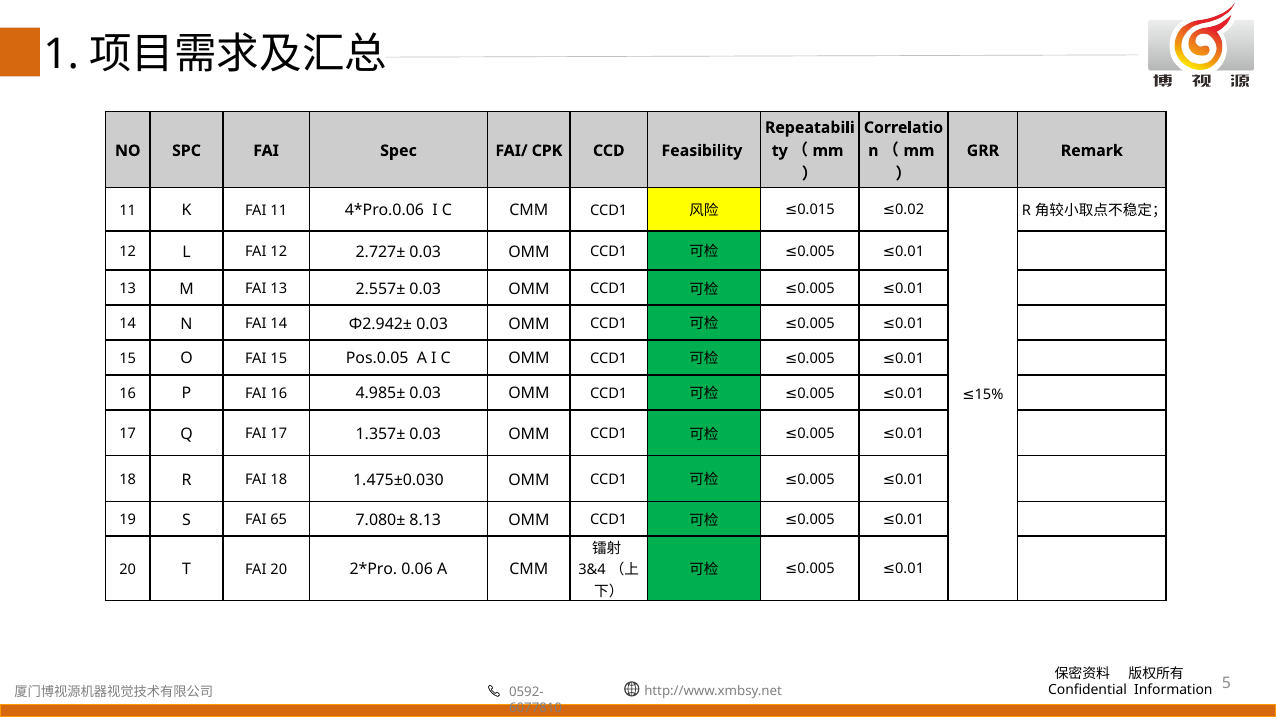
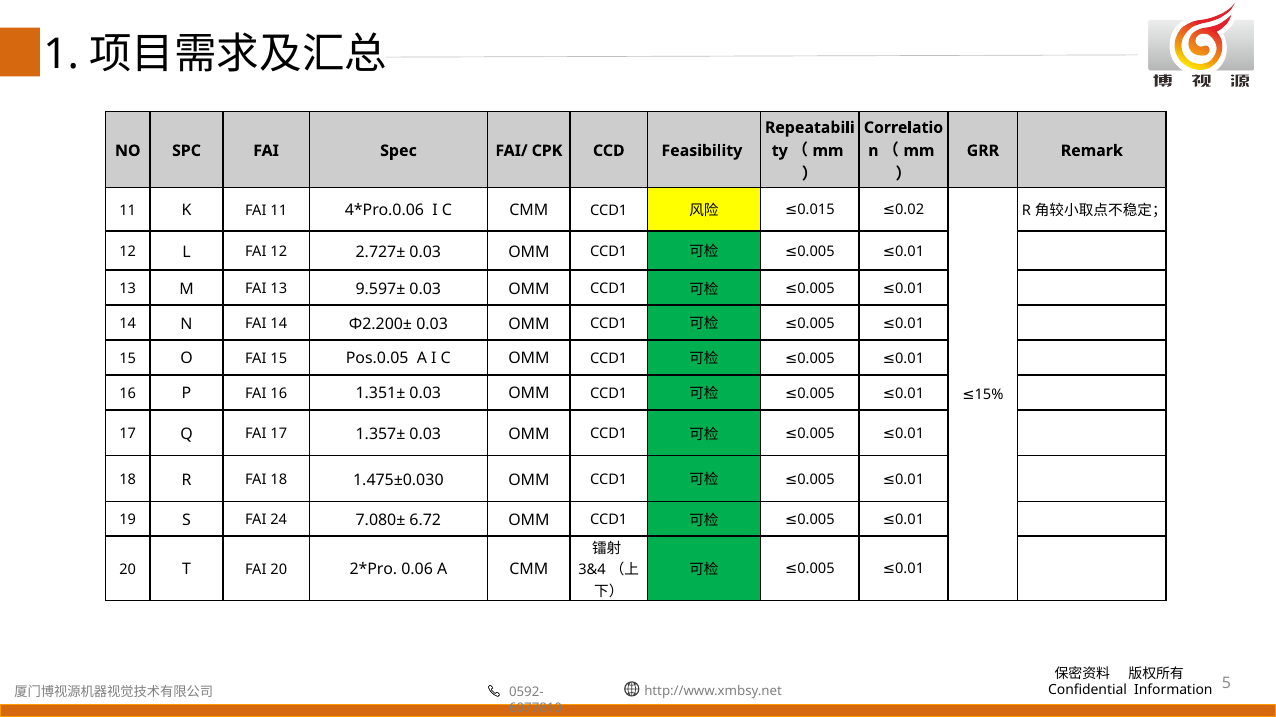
2.557±: 2.557± -> 9.597± (381, 289)
Φ2.942±: Φ2.942± -> Φ2.200± (380, 324)
4.985±: 4.985± -> 1.351± (381, 394)
65: 65 -> 24 (279, 520)
8.13: 8.13 -> 6.72 (425, 521)
